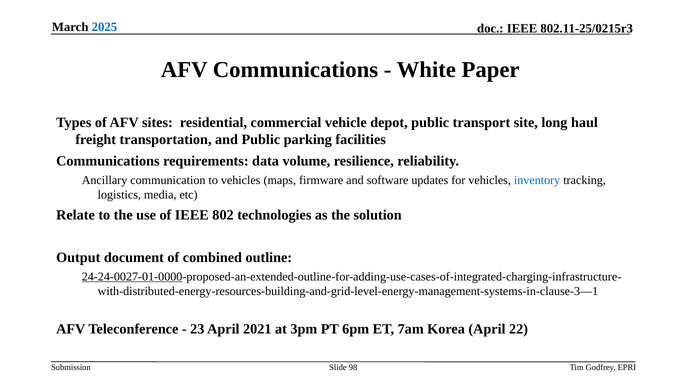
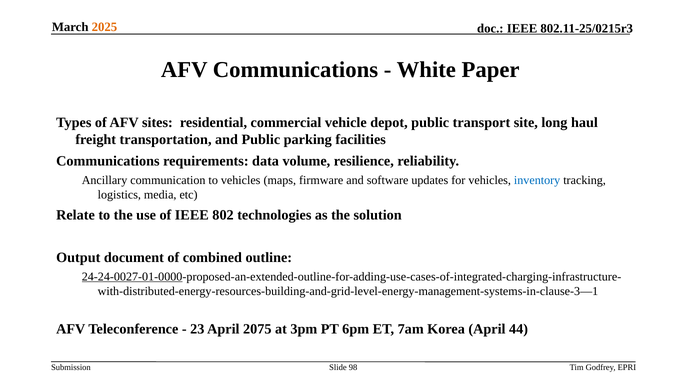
2025 colour: blue -> orange (104, 27)
2021: 2021 -> 2075 (257, 329)
22: 22 -> 44 (519, 329)
